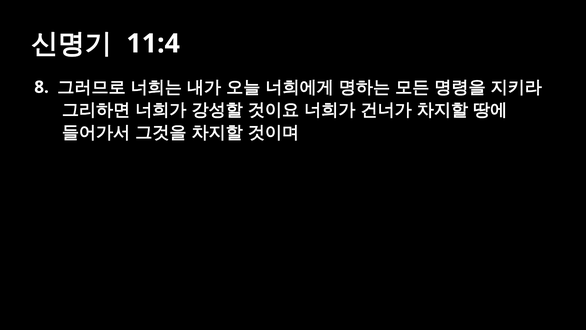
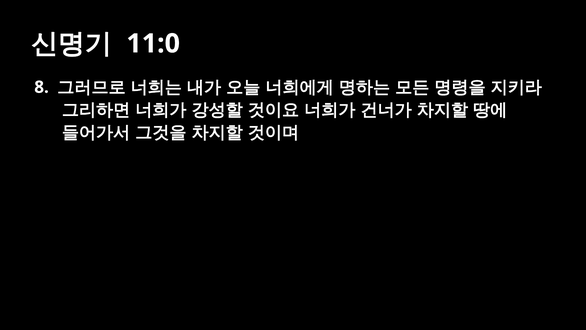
11:4: 11:4 -> 11:0 (153, 44)
